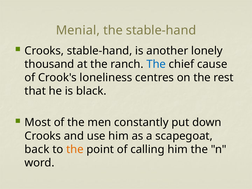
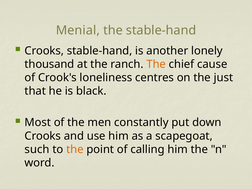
The colour: blue -> orange (156, 64)
rest: rest -> just (223, 78)
back: back -> such (37, 149)
